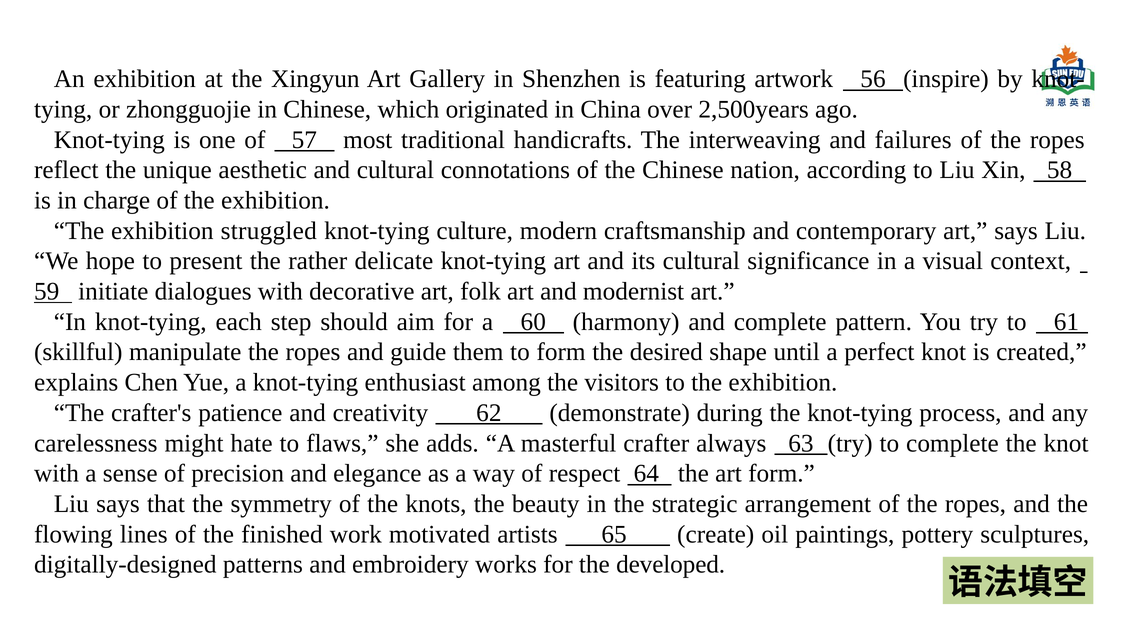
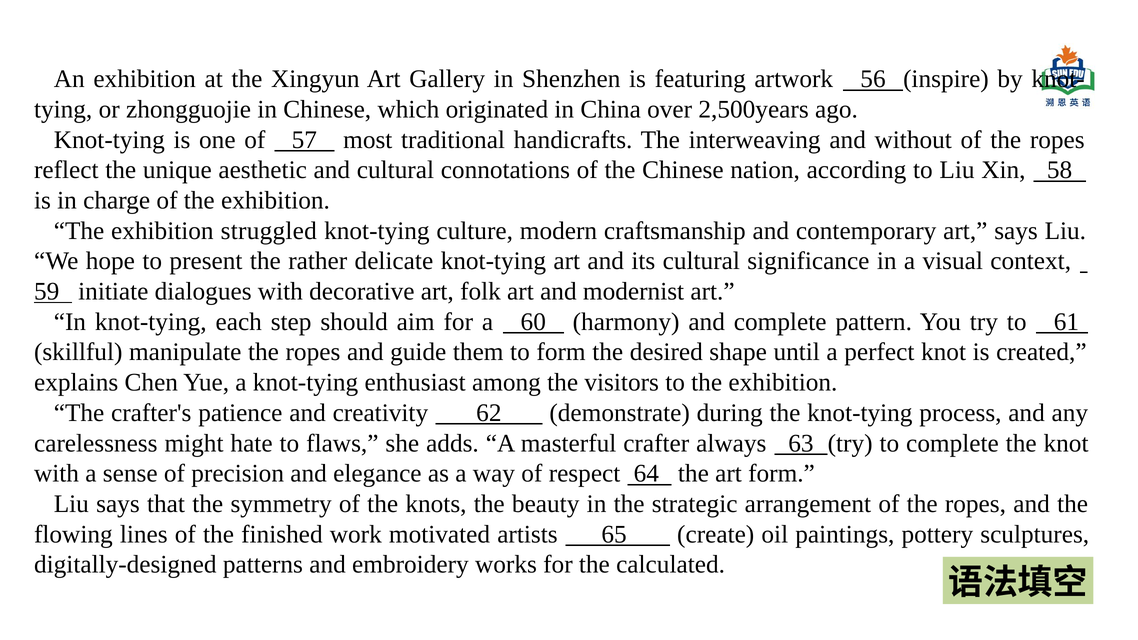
failures: failures -> without (913, 140)
developed: developed -> calculated (671, 565)
